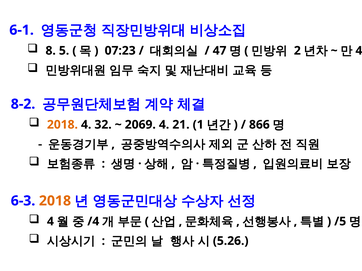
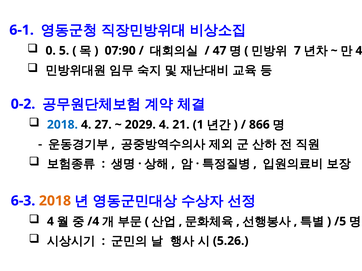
8: 8 -> 0 (51, 51)
07:23: 07:23 -> 07:90 (120, 51)
2: 2 -> 7 (297, 51)
8-2: 8-2 -> 0-2 (23, 104)
2018 colour: orange -> blue (62, 125)
32: 32 -> 27 (103, 125)
2069: 2069 -> 2029 (140, 125)
